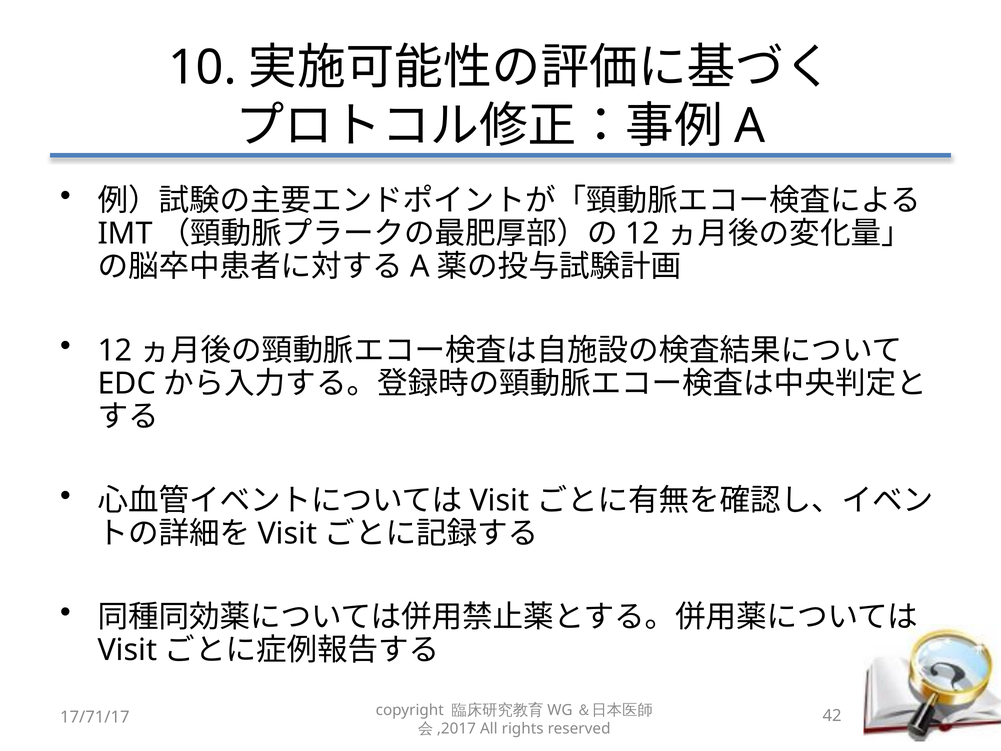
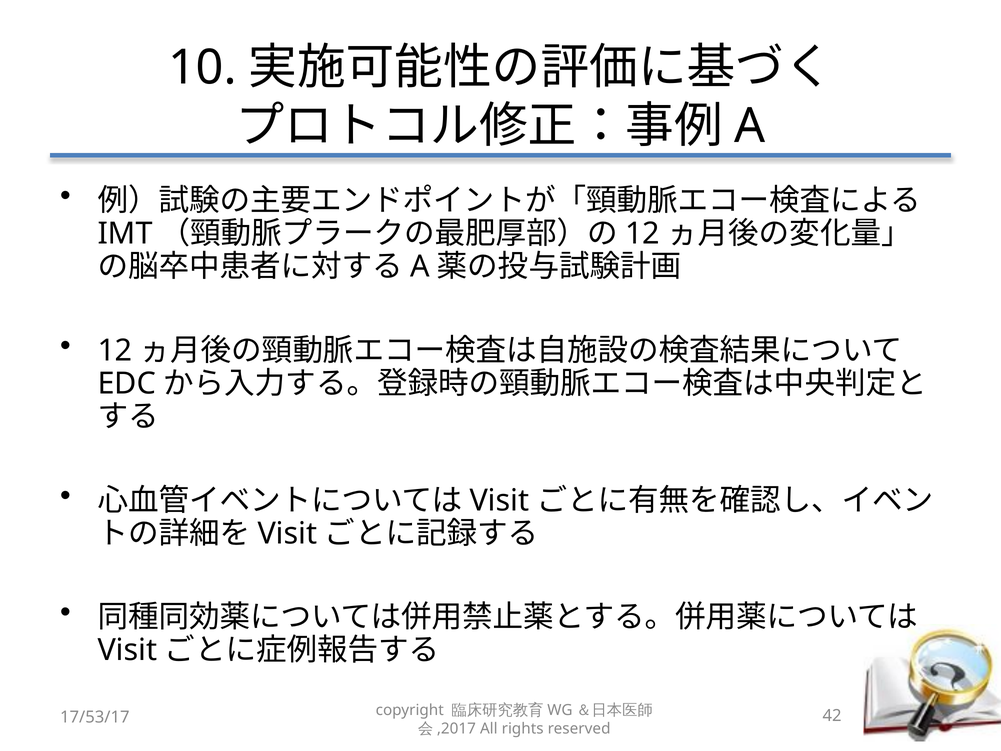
17/71/17: 17/71/17 -> 17/53/17 (95, 717)
